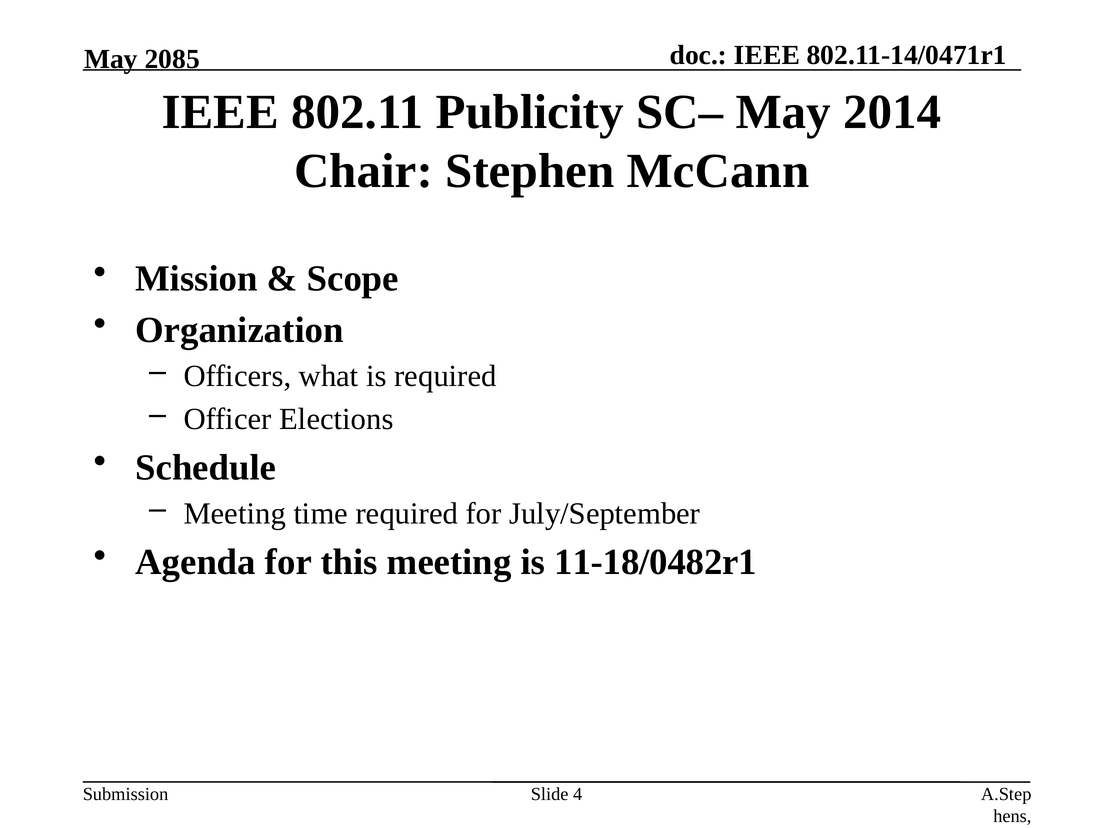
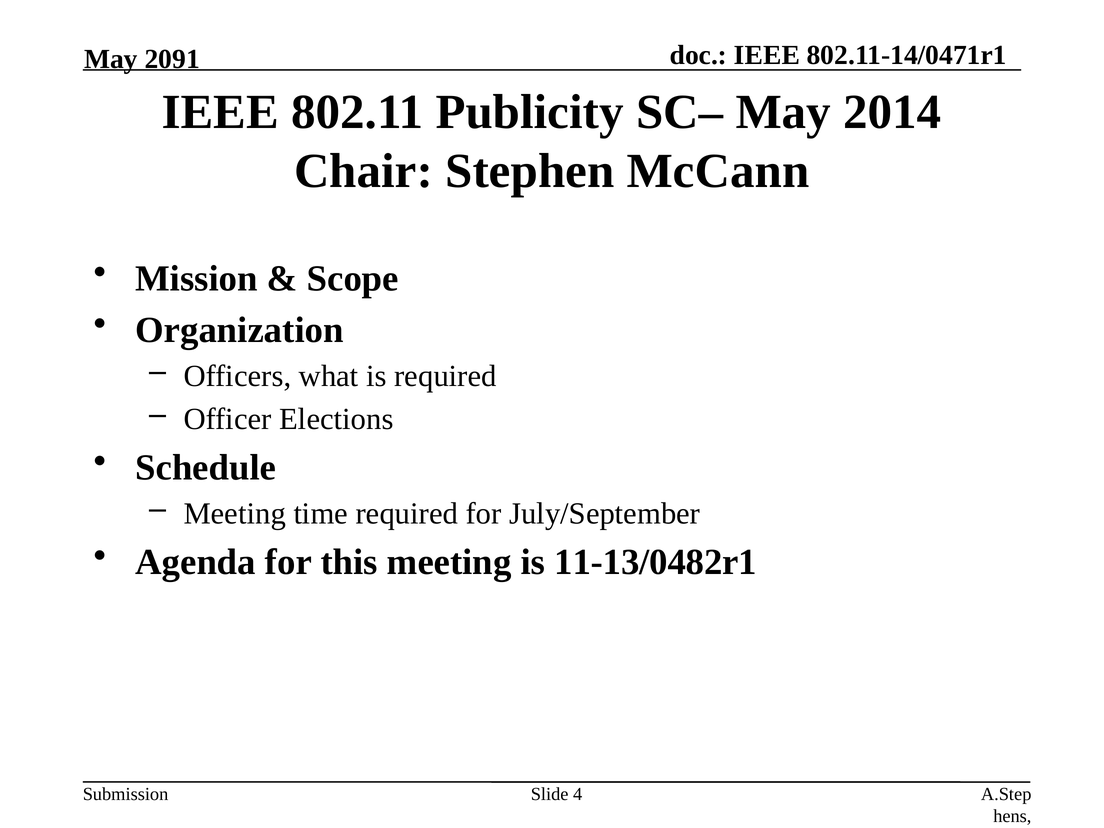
2085: 2085 -> 2091 (172, 59)
11-18/0482r1: 11-18/0482r1 -> 11-13/0482r1 (656, 562)
